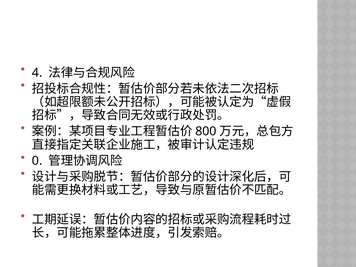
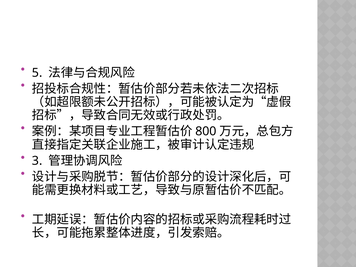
4: 4 -> 5 (37, 73)
0: 0 -> 3 (37, 161)
